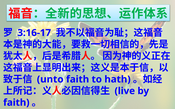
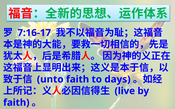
3:16-17: 3:16-17 -> 7:16-17 (34, 33)
hath: hath -> days (117, 80)
